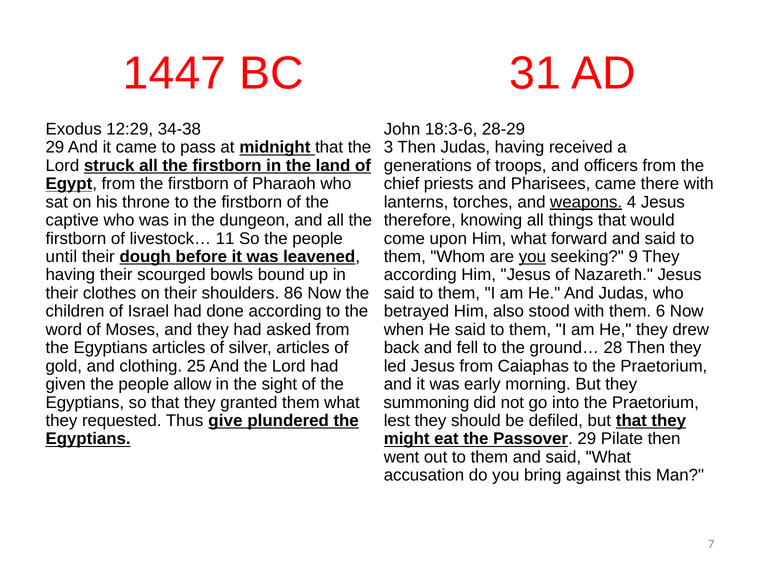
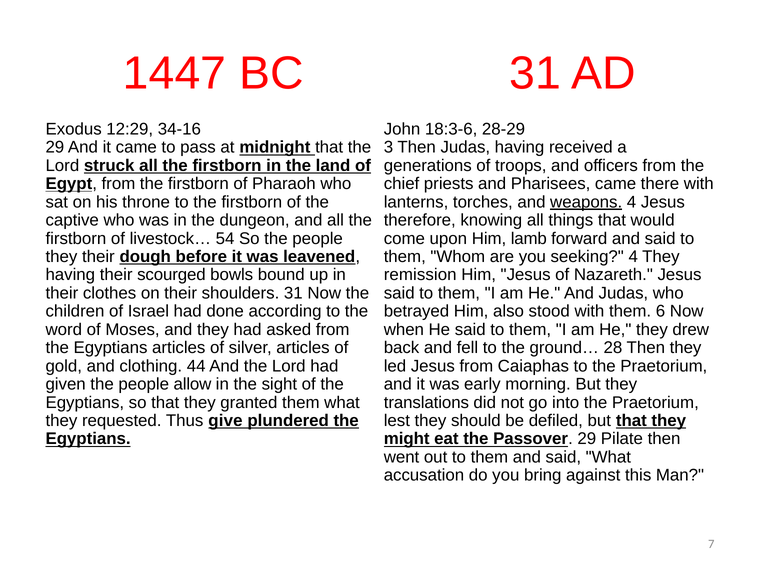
34-38: 34-38 -> 34-16 (179, 129)
11: 11 -> 54 (225, 238)
Him what: what -> lamb (529, 238)
until: until -> they (61, 257)
you underline: present -> none (532, 257)
seeking 9: 9 -> 4 (633, 257)
according: according -> remission (420, 275)
shoulders 86: 86 -> 31 (293, 293)
25: 25 -> 44 (196, 366)
summoning: summoning -> translations (426, 402)
